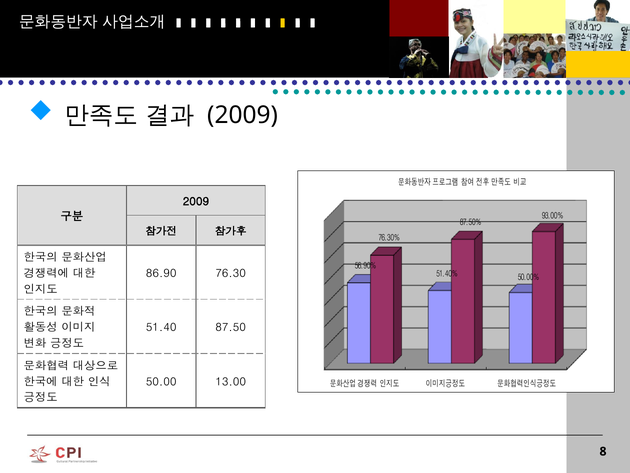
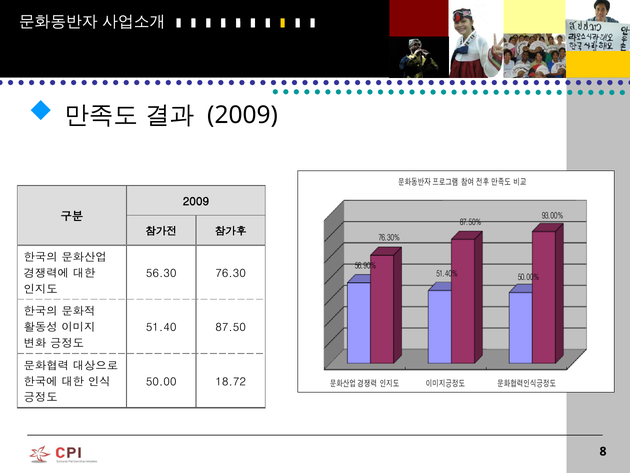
86.90: 86.90 -> 56.30 (161, 273)
13.00: 13.00 -> 18.72 (231, 381)
